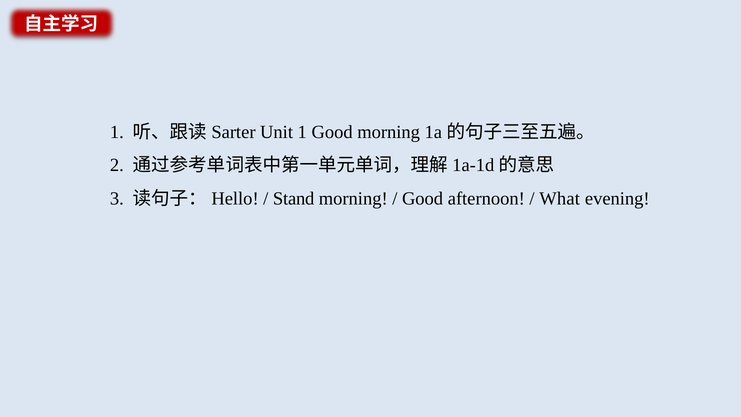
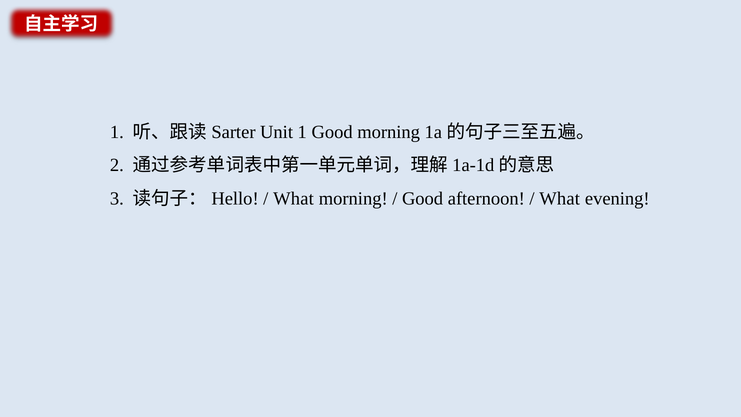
Stand: Stand -> What (293, 199)
